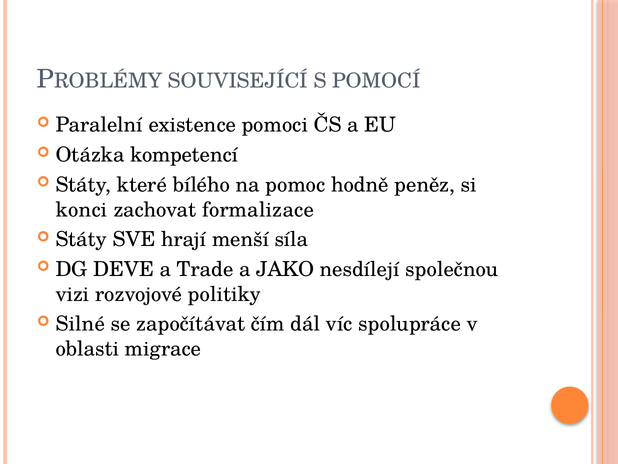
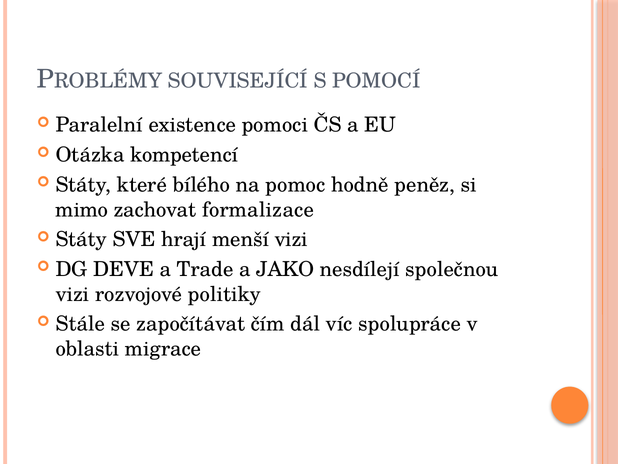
konci: konci -> mimo (82, 209)
menší síla: síla -> vizi (291, 239)
Silné: Silné -> Stále (80, 324)
